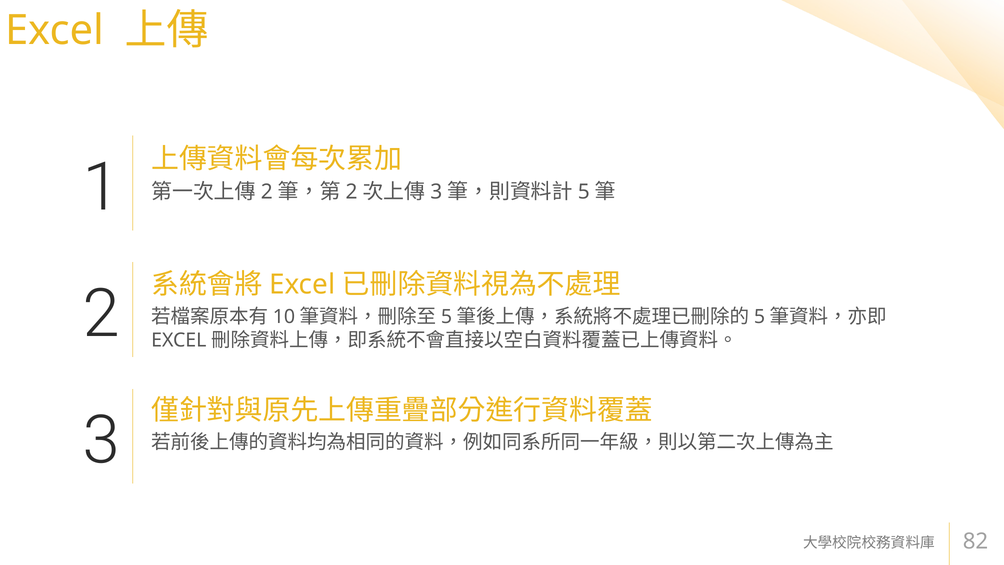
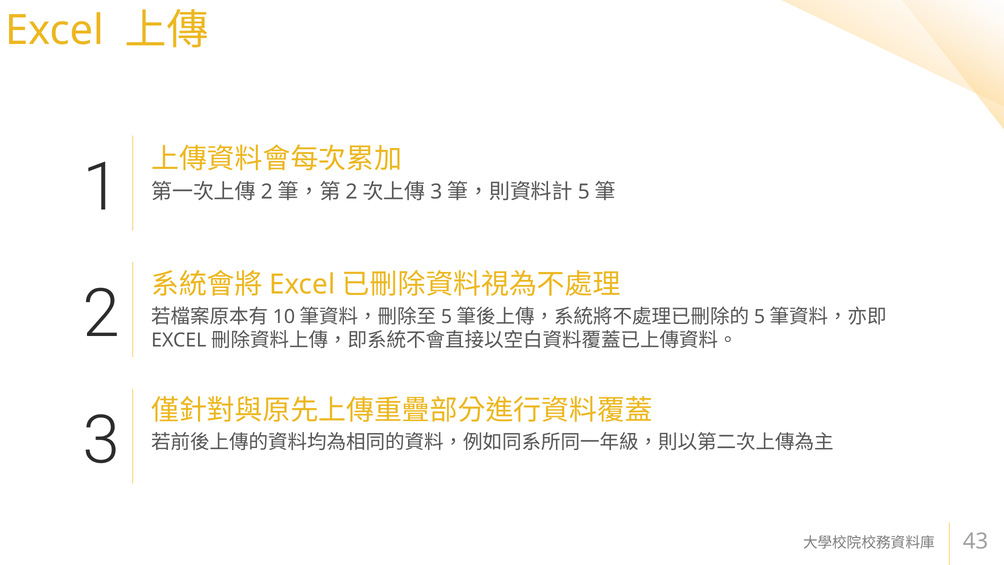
82: 82 -> 43 (976, 541)
